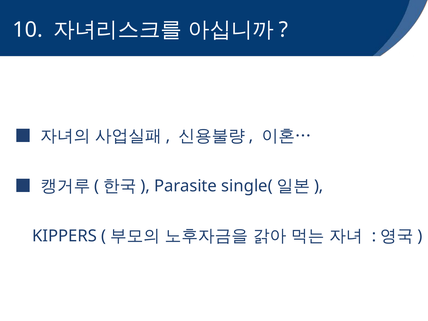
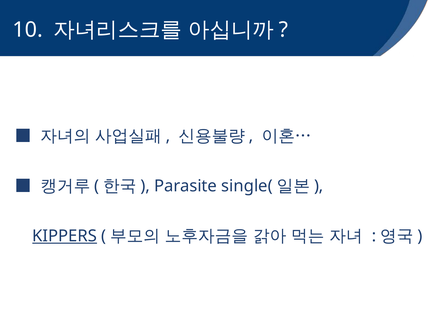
KIPPERS underline: none -> present (65, 236)
